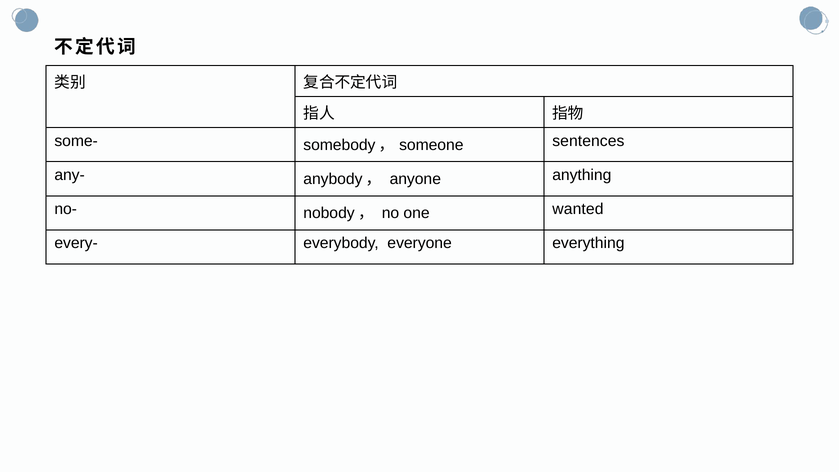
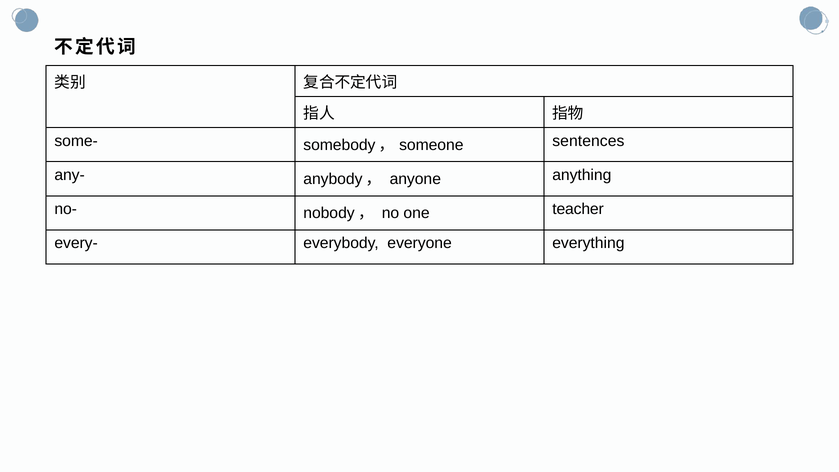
wanted: wanted -> teacher (578, 209)
